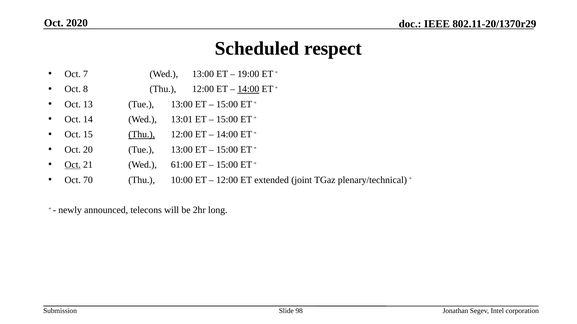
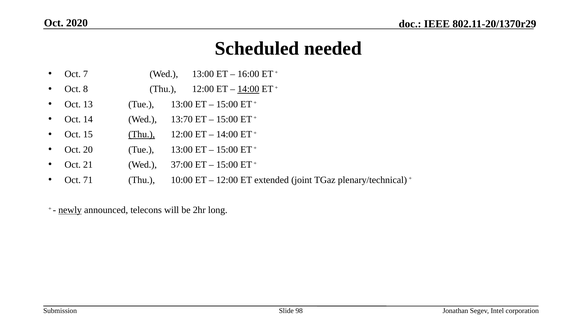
respect: respect -> needed (333, 48)
19:00: 19:00 -> 16:00 (248, 74)
13:01: 13:01 -> 13:70 (182, 120)
Oct underline: present -> none (73, 165)
61:00: 61:00 -> 37:00 (182, 165)
70: 70 -> 71 (88, 180)
newly underline: none -> present (70, 210)
